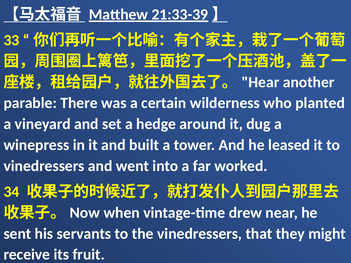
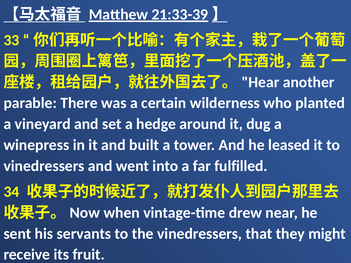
worked: worked -> fulfilled (241, 166)
